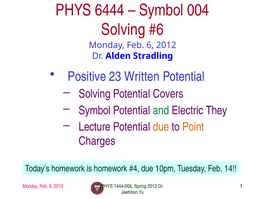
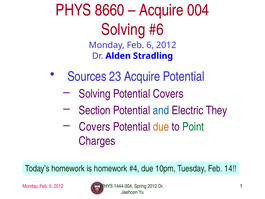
6444: 6444 -> 8660 (110, 10)
Symbol: Symbol -> Acquire (161, 10)
Positive: Positive -> Sources (87, 76)
23 Written: Written -> Acquire (142, 76)
Symbol: Symbol -> Section (95, 110)
and colour: green -> blue (161, 110)
Lecture: Lecture -> Covers (95, 127)
Point colour: orange -> green (193, 127)
